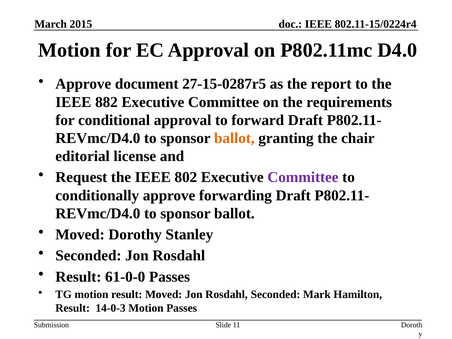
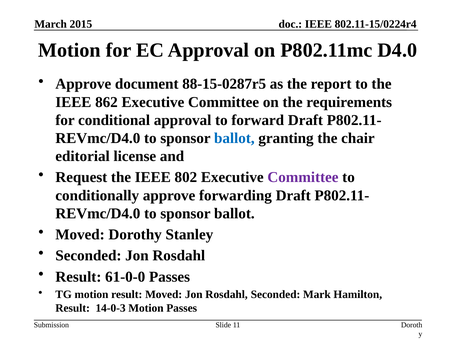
27-15-0287r5: 27-15-0287r5 -> 88-15-0287r5 (224, 84)
882: 882 -> 862 (106, 102)
ballot colour: orange -> blue (234, 138)
